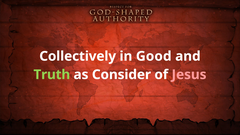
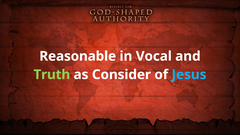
Collectively: Collectively -> Reasonable (78, 56)
Good: Good -> Vocal (154, 56)
Jesus colour: pink -> light blue (189, 75)
